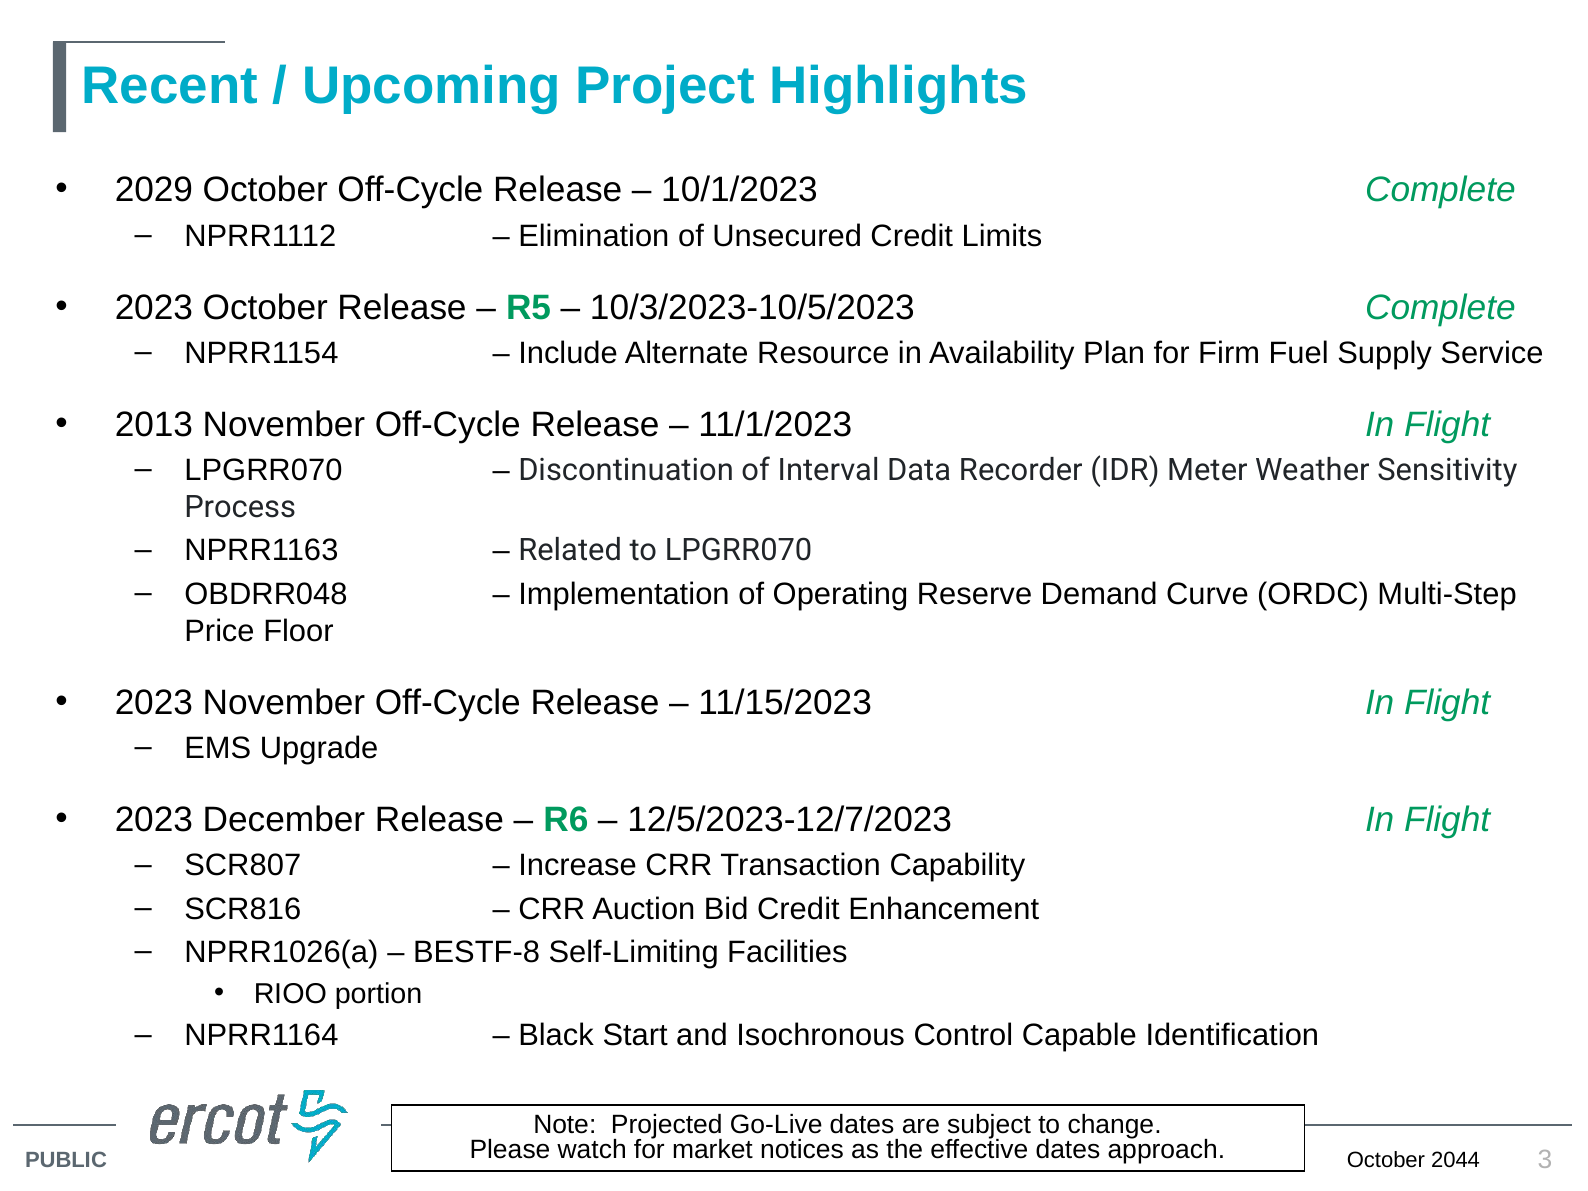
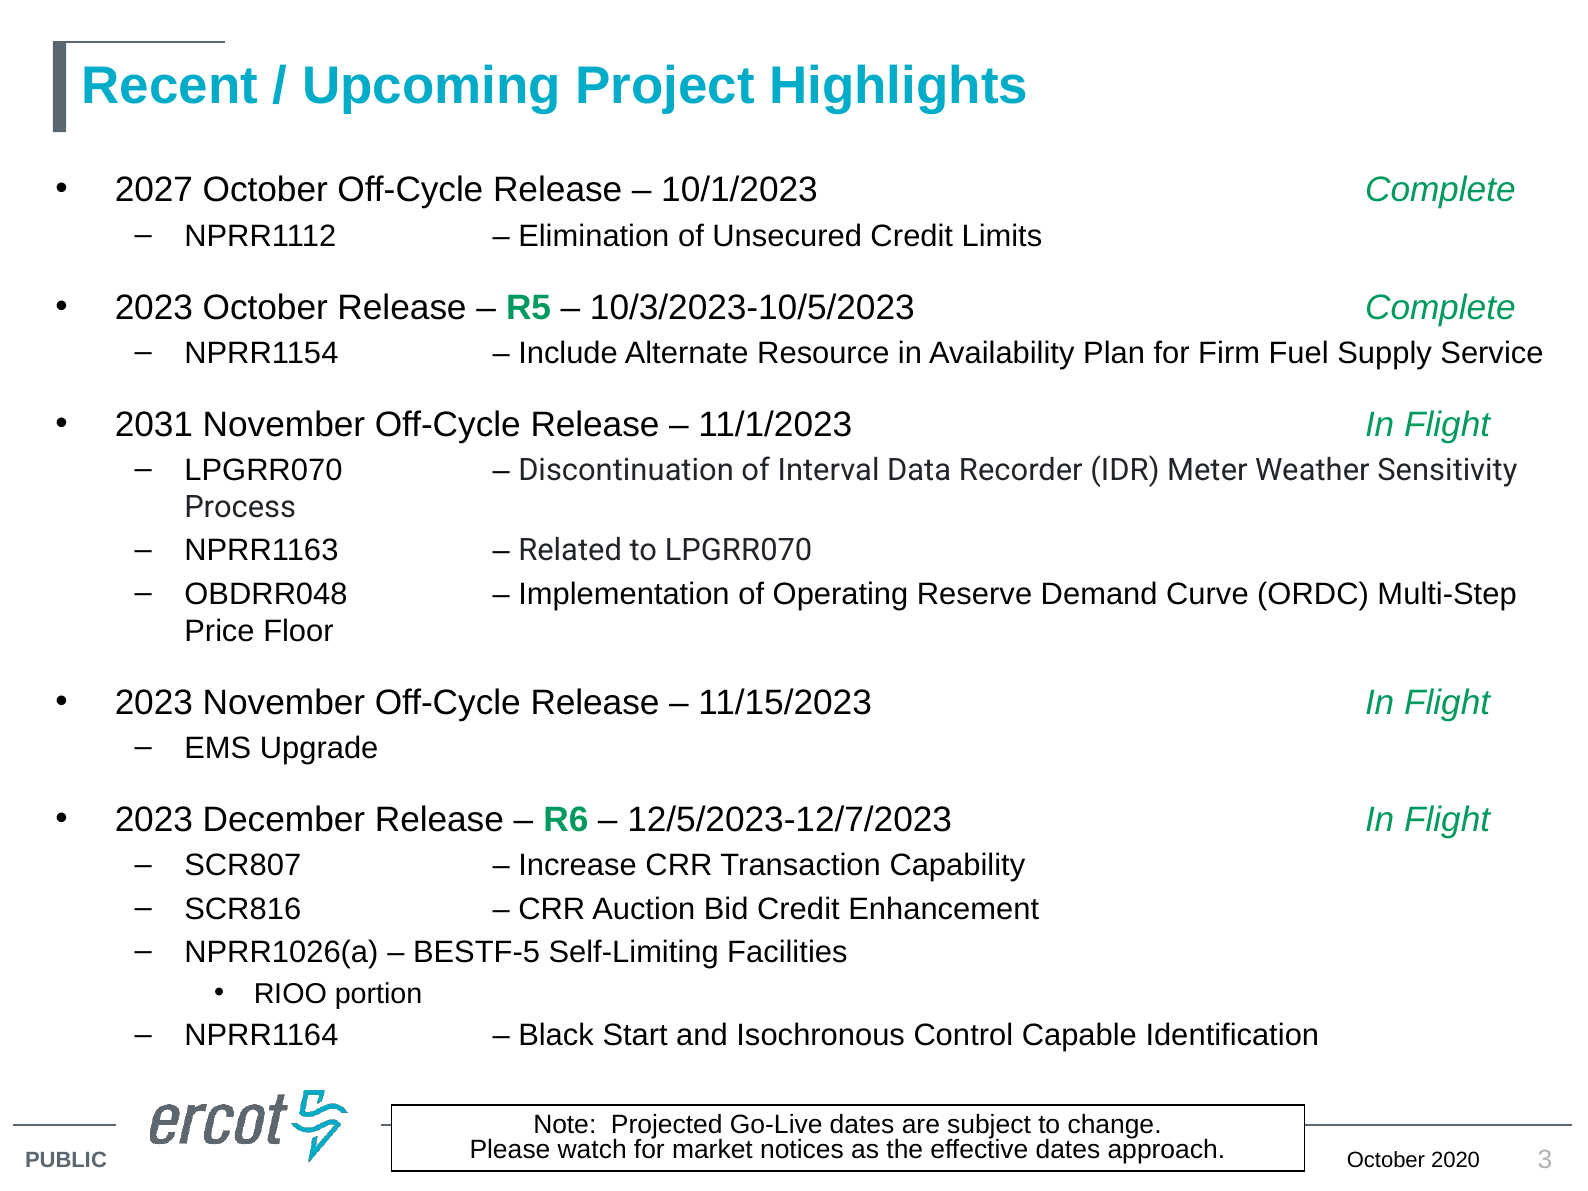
2029: 2029 -> 2027 (154, 190)
2013: 2013 -> 2031 (154, 425)
BESTF-8: BESTF-8 -> BESTF-5 (477, 952)
2044: 2044 -> 2020 (1456, 1161)
